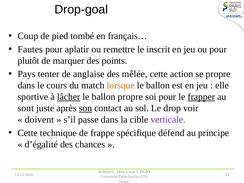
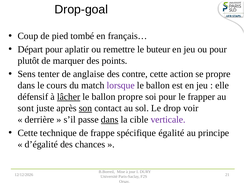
Fautes: Fautes -> Départ (30, 49)
inscrit: inscrit -> buteur (158, 49)
Pays: Pays -> Sens (27, 74)
mêlée: mêlée -> contre (135, 74)
lorsque colour: orange -> purple (121, 85)
sportive: sportive -> défensif (33, 97)
frapper underline: present -> none (201, 97)
doivent: doivent -> derrière (39, 120)
dans underline: none -> present (110, 120)
défend: défend -> égalité (171, 133)
